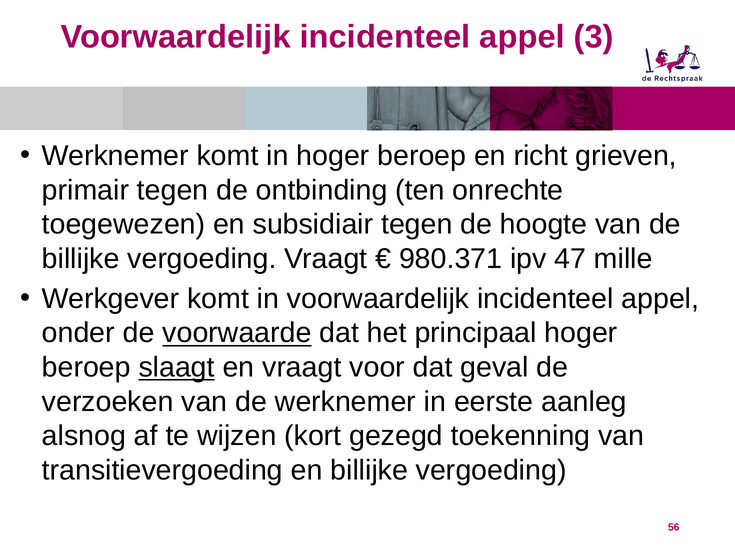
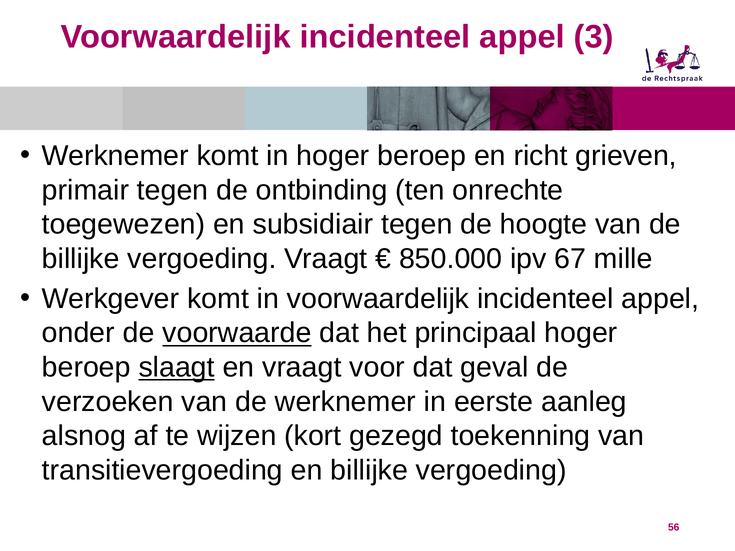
980.371: 980.371 -> 850.000 (451, 259)
47: 47 -> 67 (570, 259)
